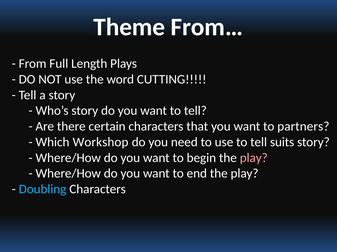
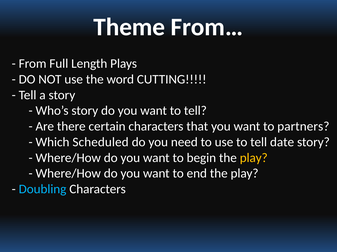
Workshop: Workshop -> Scheduled (101, 142)
suits: suits -> date (282, 142)
play colour: pink -> yellow (254, 158)
